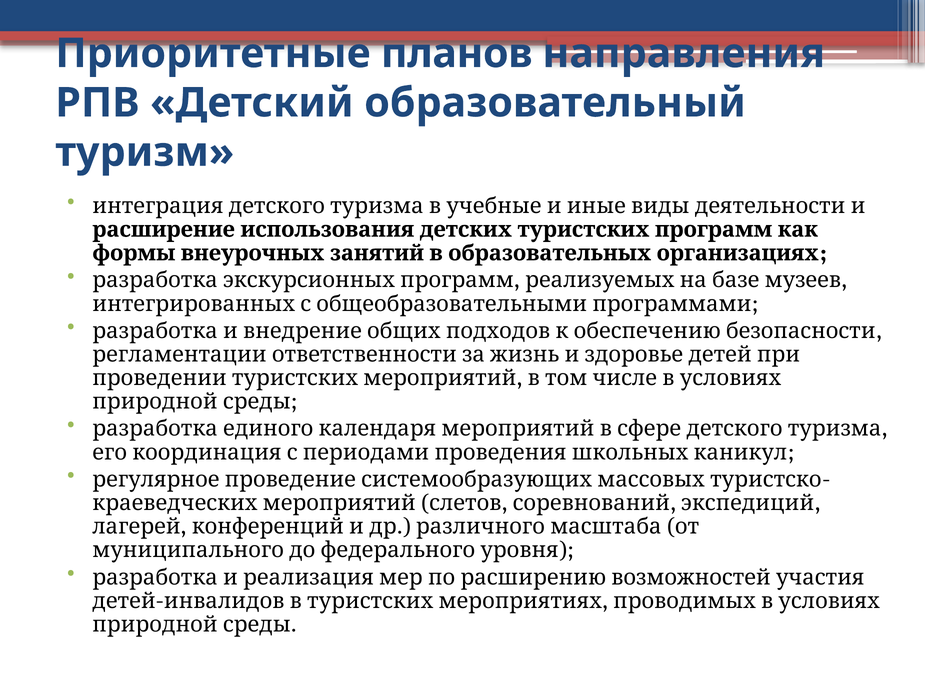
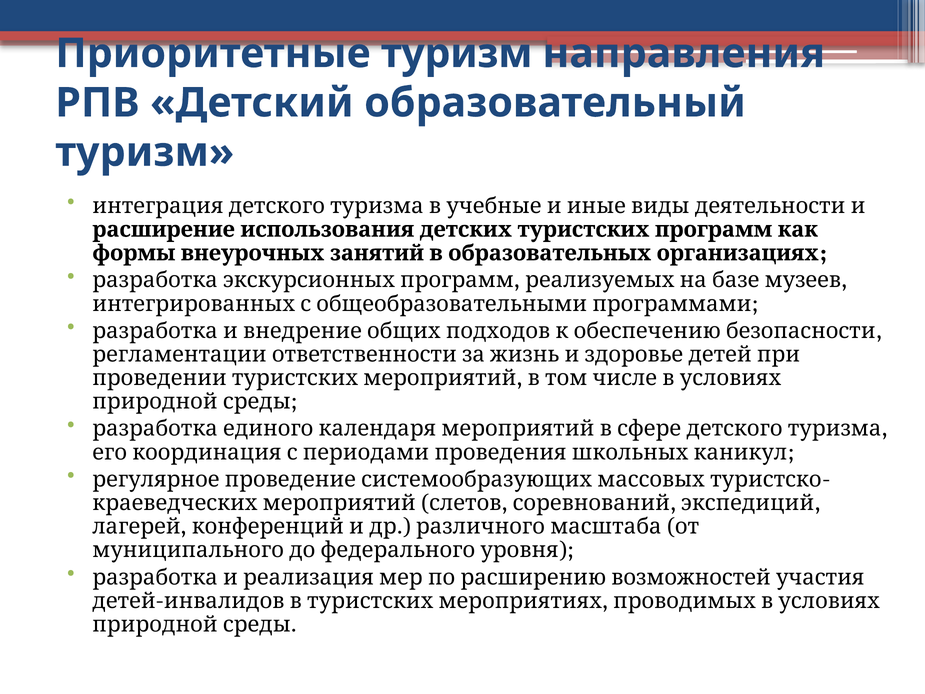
Приоритетные планов: планов -> туризм (457, 54)
